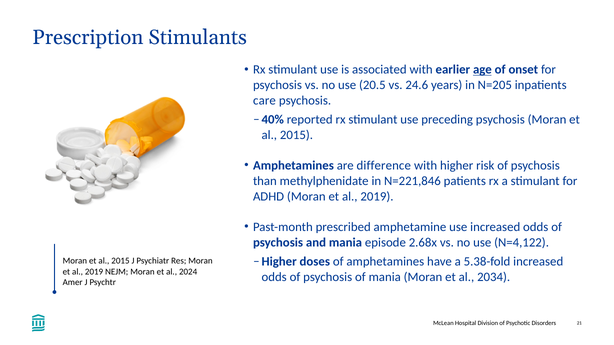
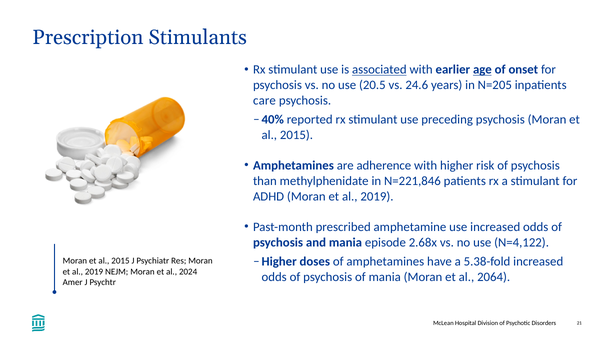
associated underline: none -> present (379, 70)
difference: difference -> adherence (384, 166)
2034: 2034 -> 2064 (494, 277)
